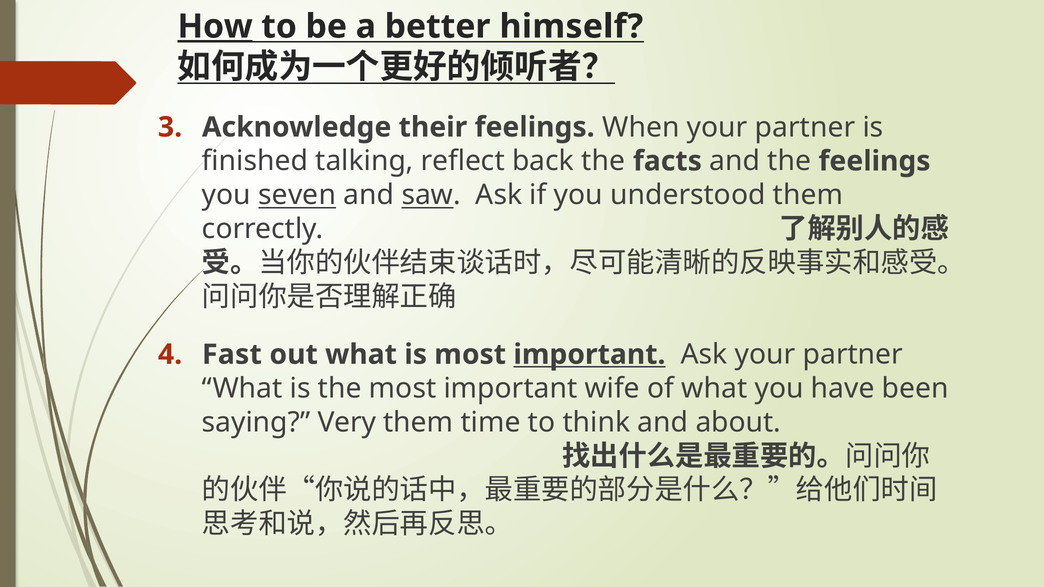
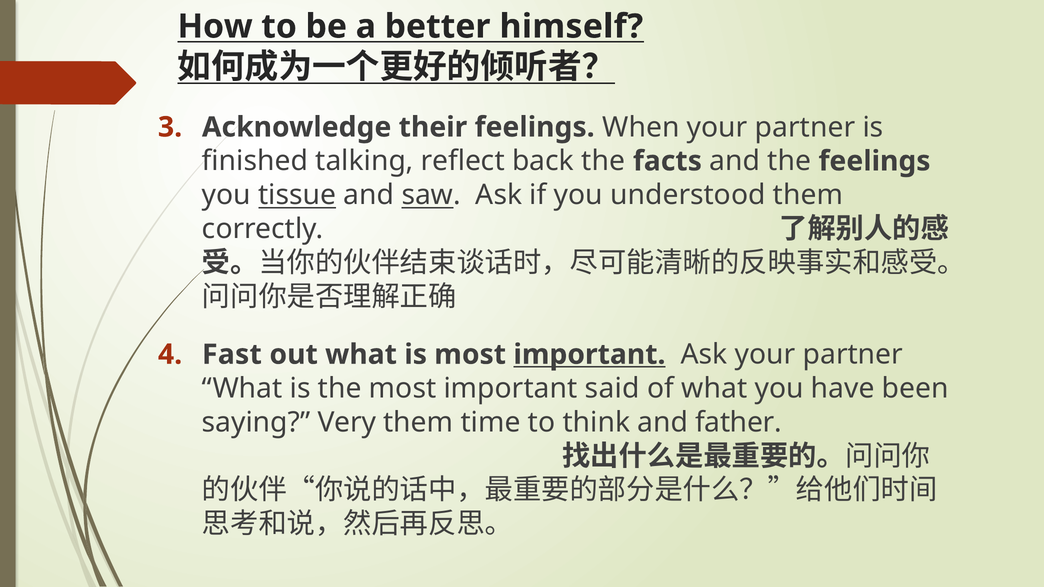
How underline: present -> none (215, 27)
seven: seven -> tissue (297, 195)
wife: wife -> said (612, 389)
about: about -> father (738, 422)
